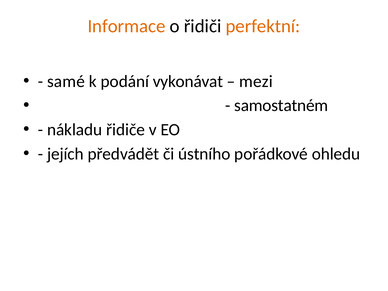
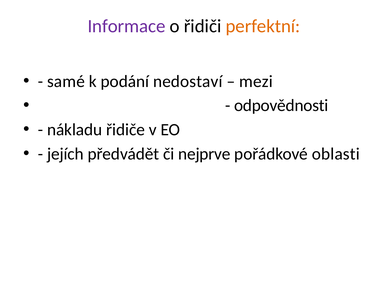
Informace colour: orange -> purple (127, 26)
vykonávat: vykonávat -> nedostaví (188, 81)
samostatném: samostatném -> odpovědnosti (281, 106)
ústního: ústního -> nejprve (204, 154)
ohledu: ohledu -> oblasti (336, 154)
